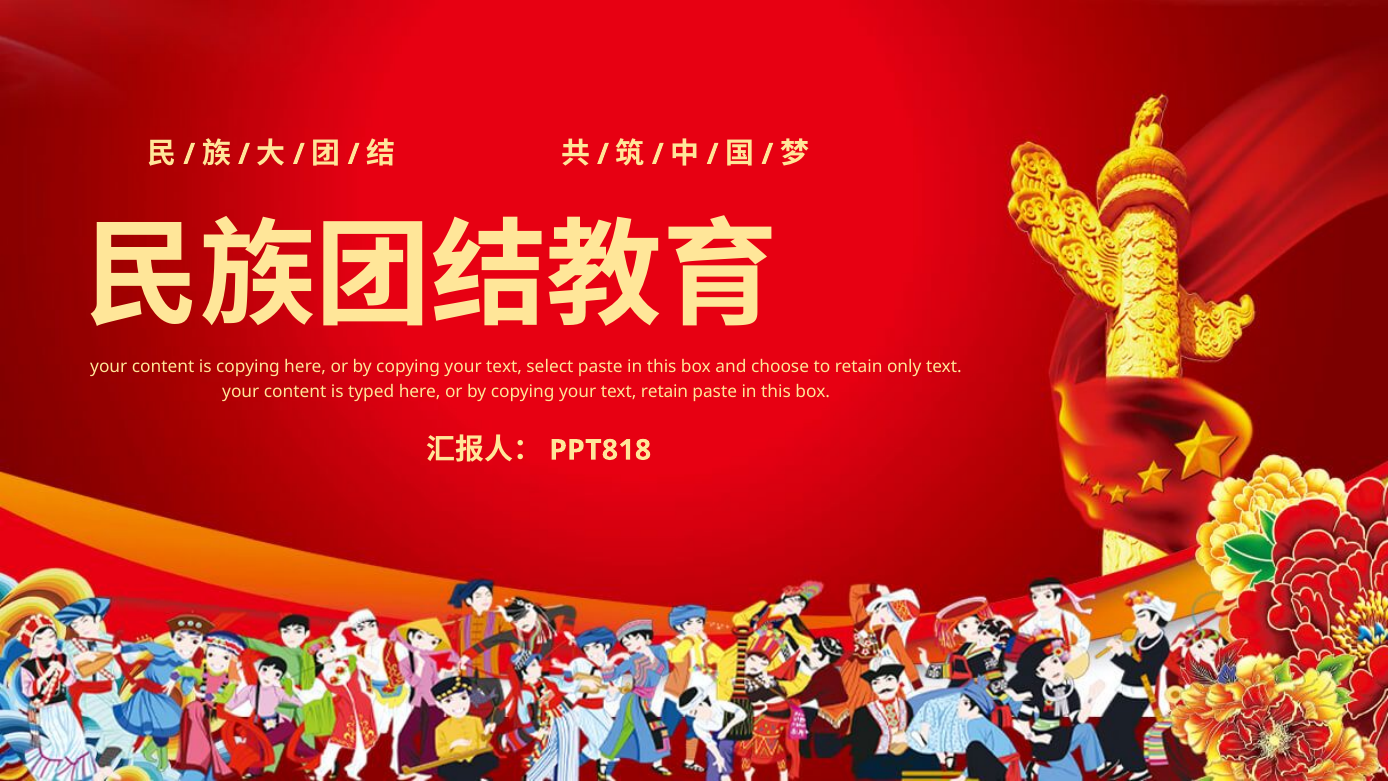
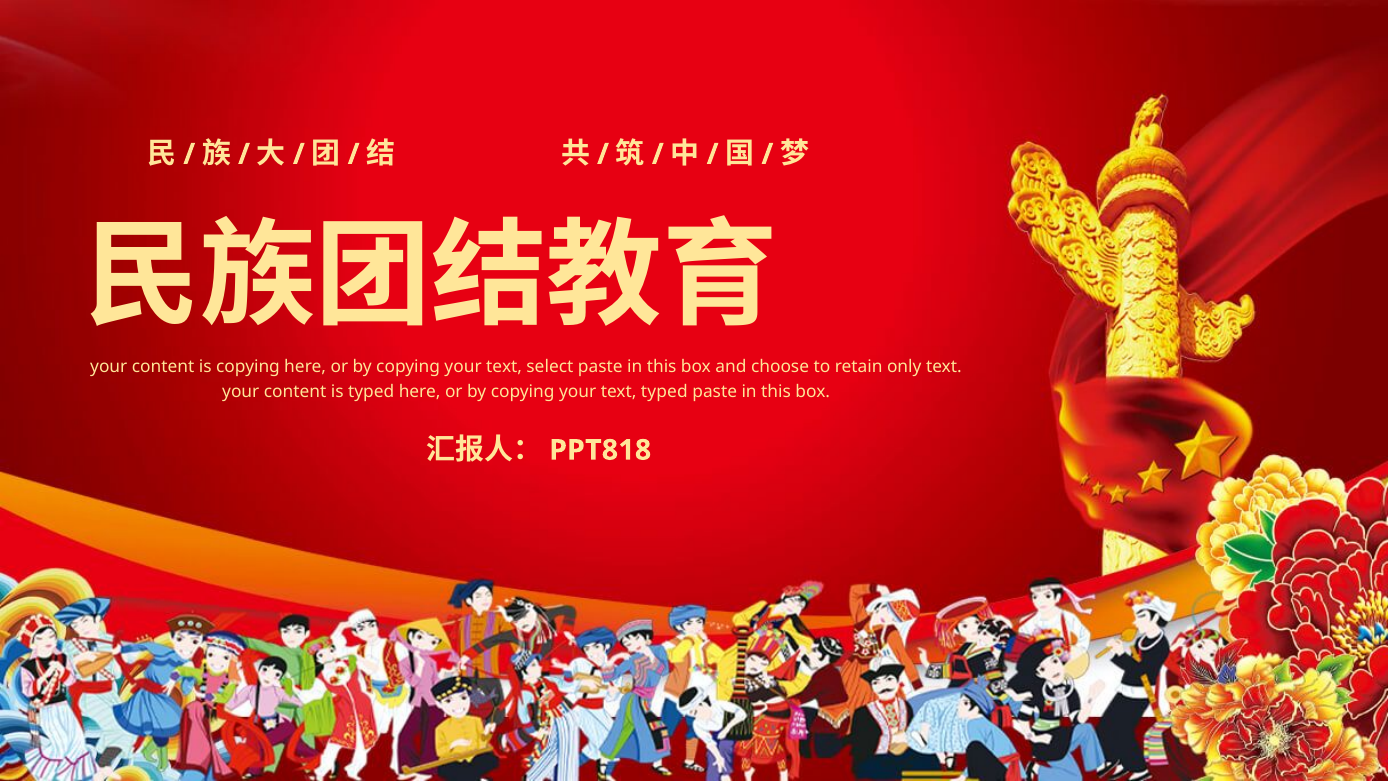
text retain: retain -> typed (664, 392)
